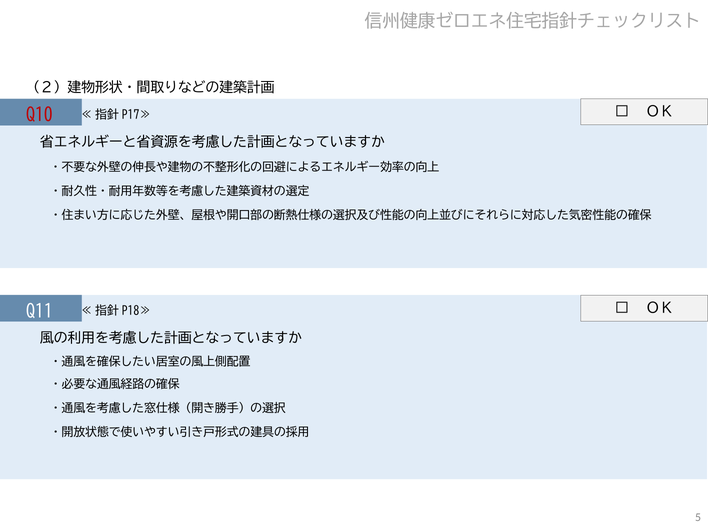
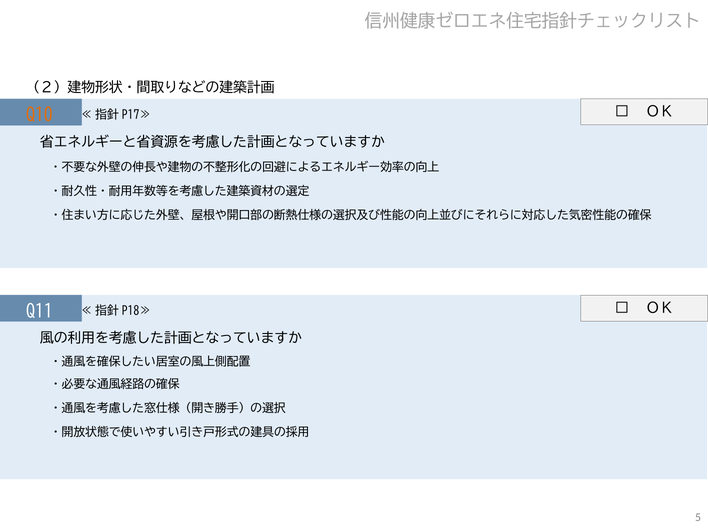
Q10 colour: red -> orange (39, 115)
